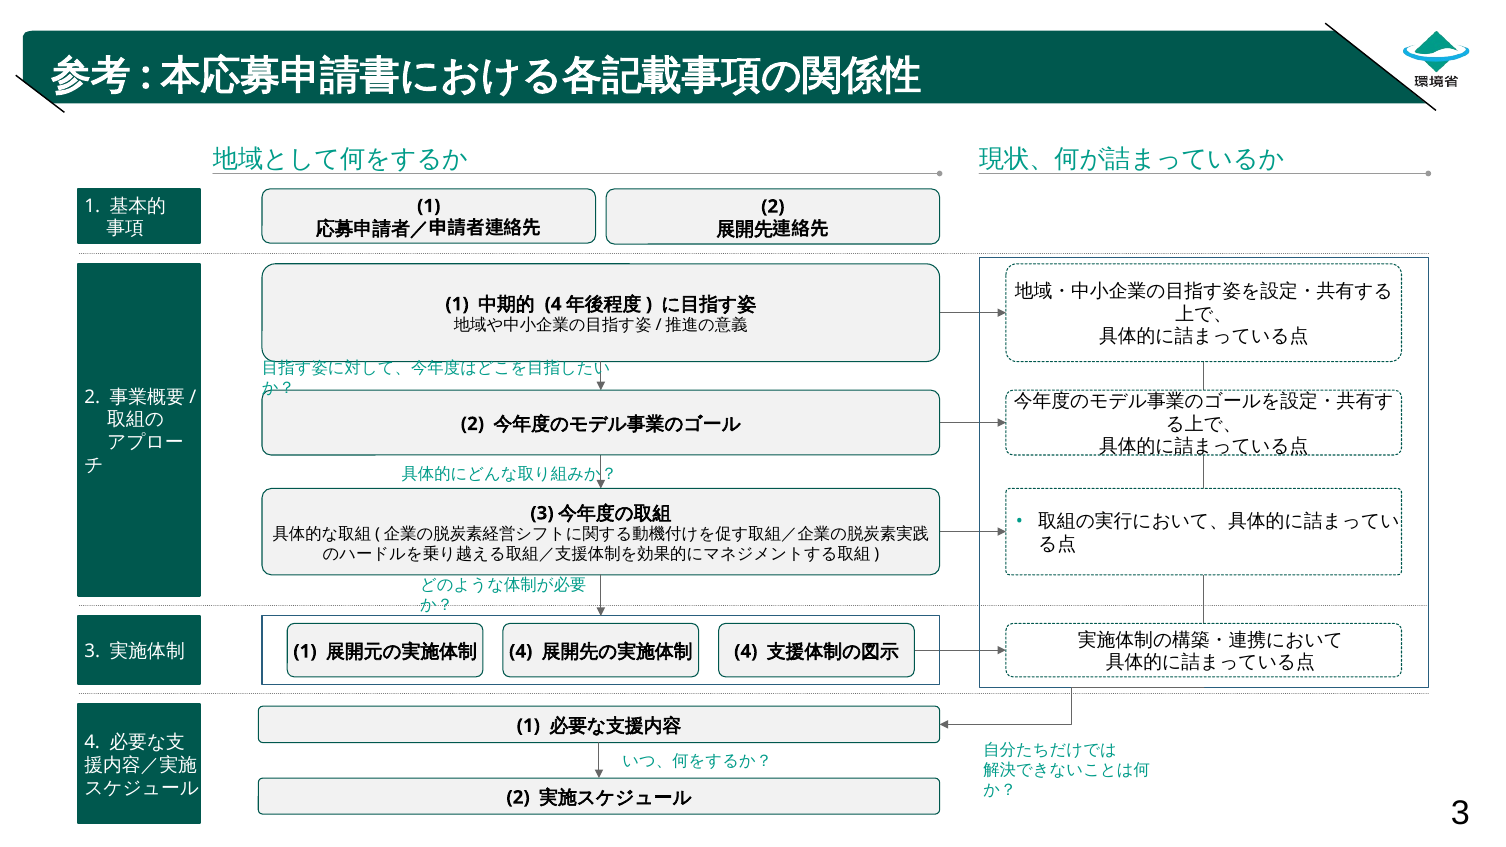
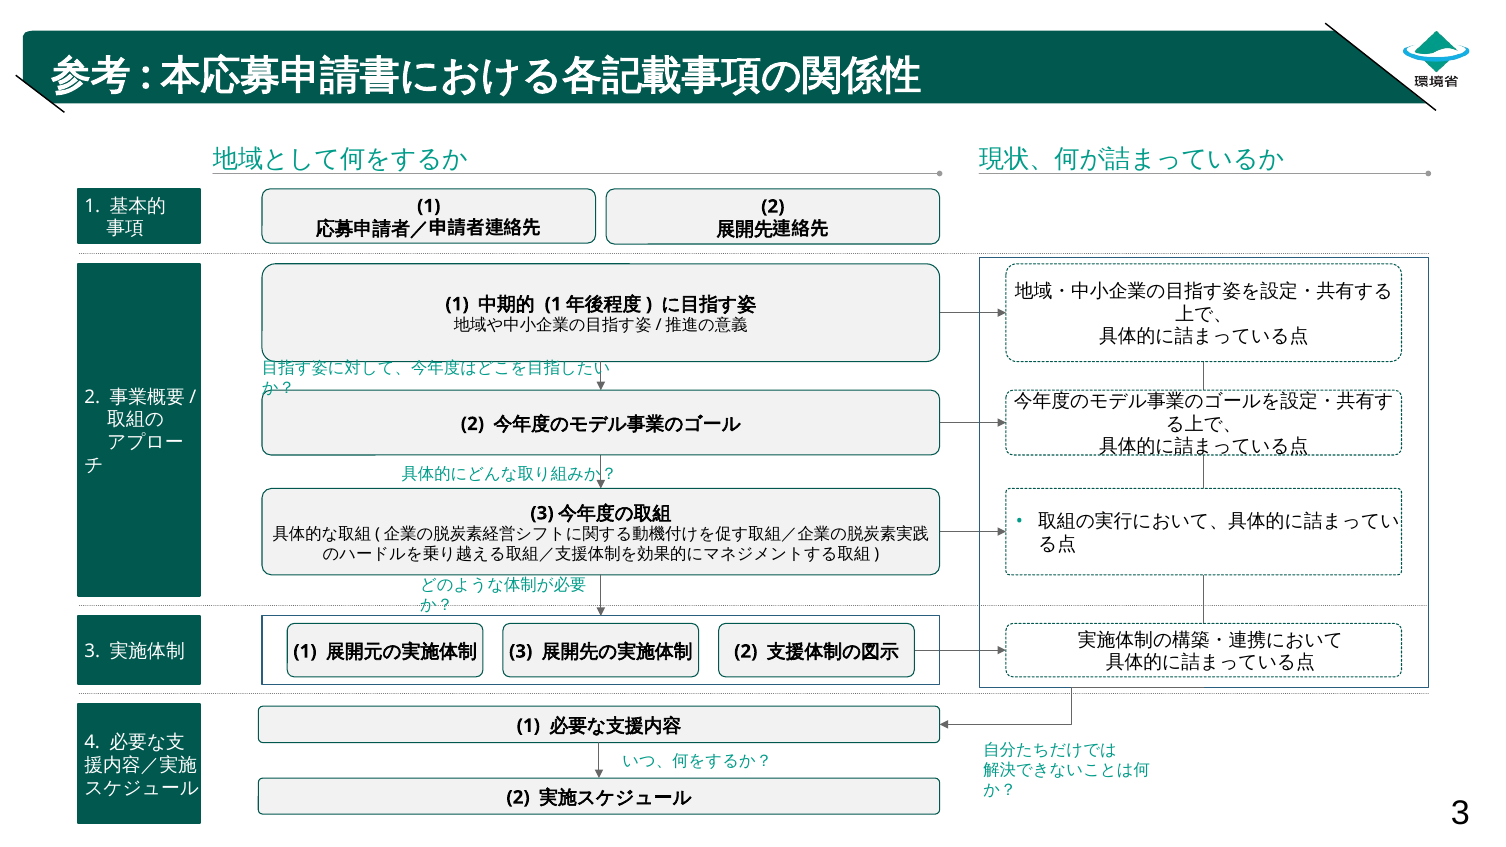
4: 4 -> 1 (553, 304)
4: 4 -> 3 (521, 652)
4: 4 -> 2 (746, 652)
